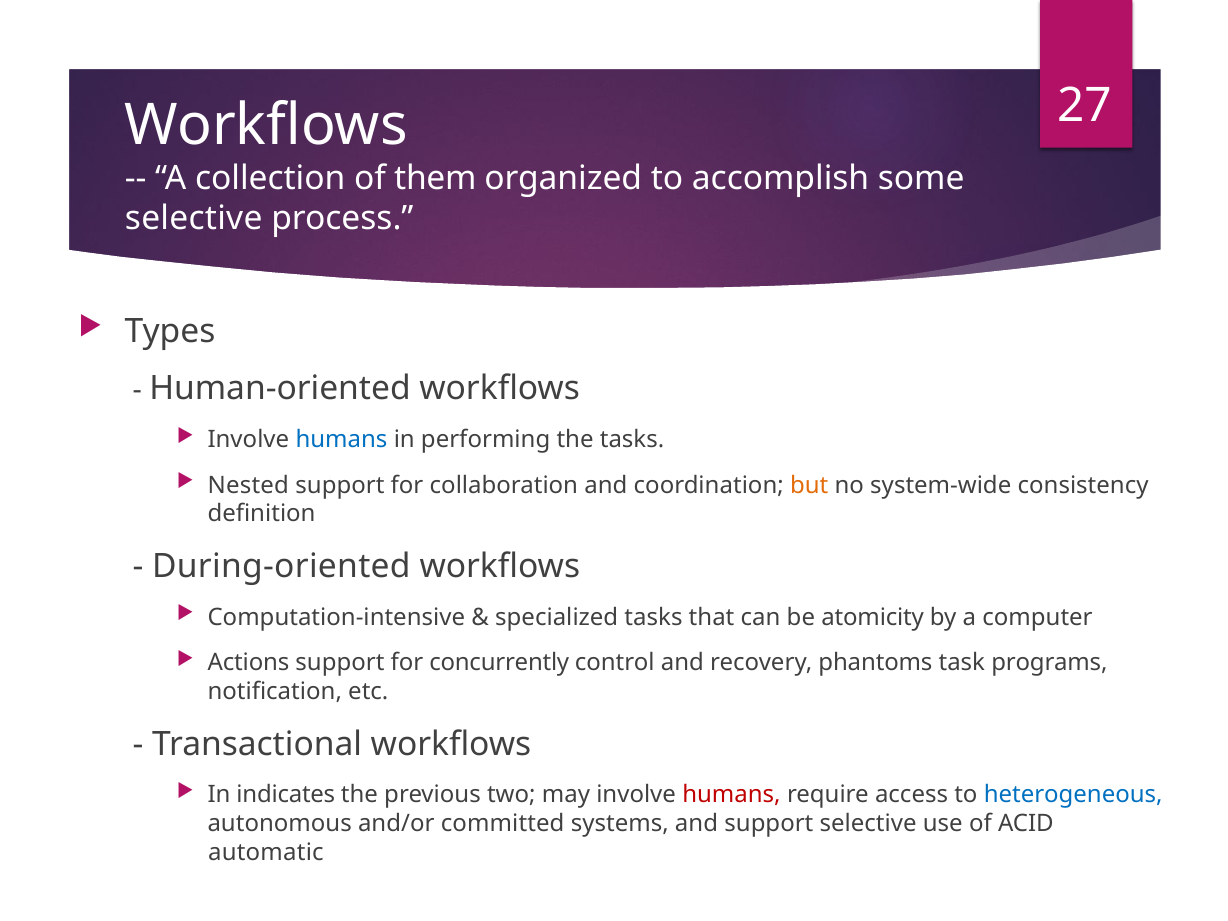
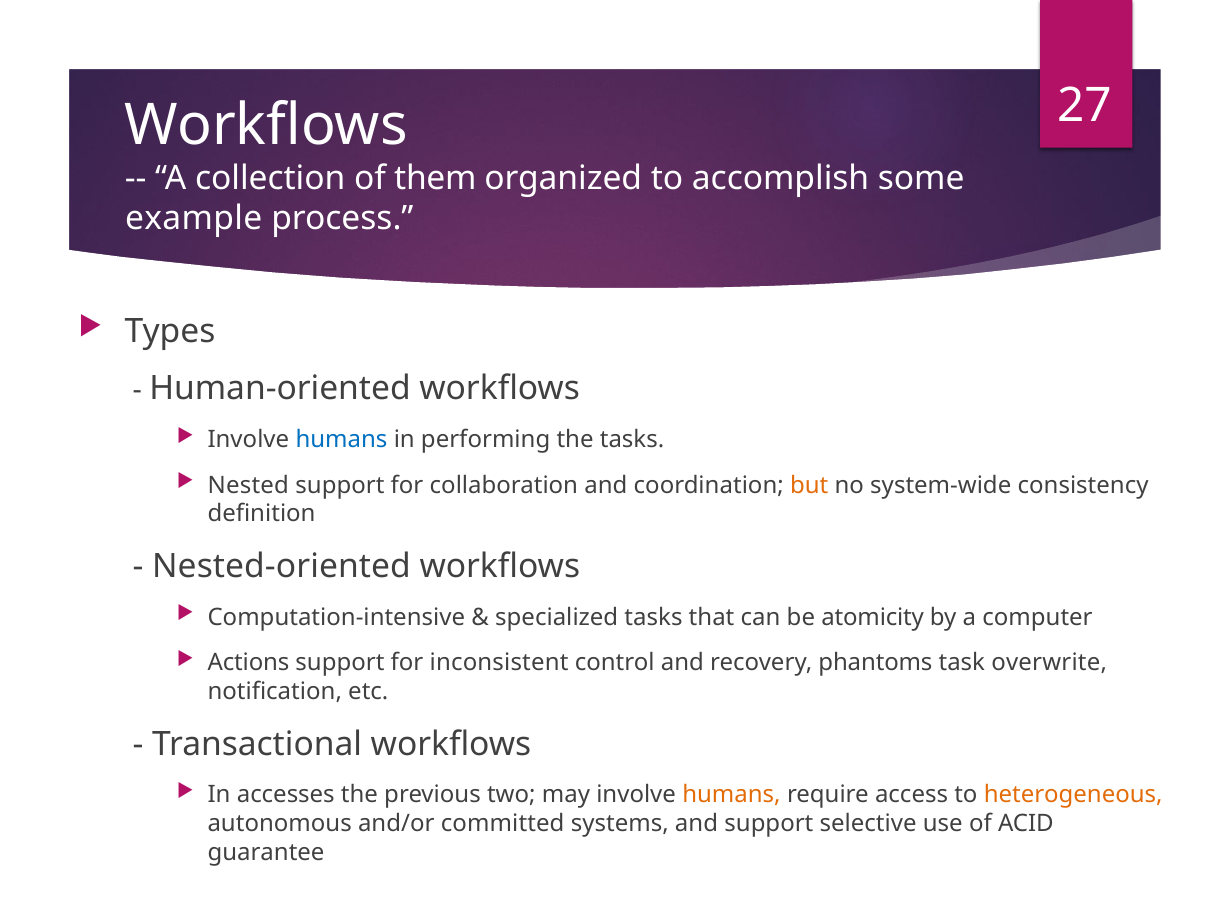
selective: selective -> example (194, 219)
During-oriented: During-oriented -> Nested-oriented (281, 566)
concurrently: concurrently -> inconsistent (499, 663)
programs: programs -> overwrite (1049, 663)
indicates: indicates -> accesses (286, 795)
humans colour: red -> orange (731, 795)
heterogeneous colour: blue -> orange (1073, 795)
automatic: automatic -> guarantee (266, 853)
